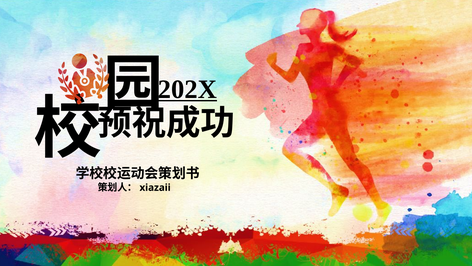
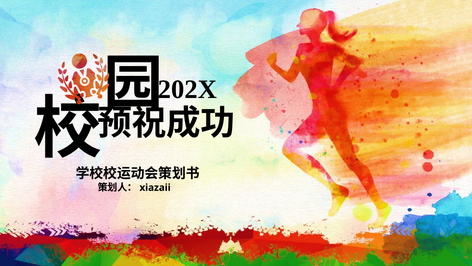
202X underline: present -> none (187, 89)
